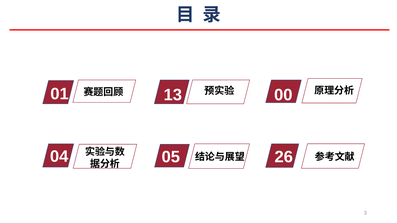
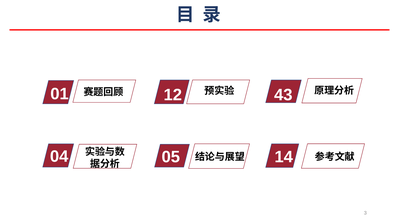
13: 13 -> 12 (173, 95)
00: 00 -> 43 (283, 95)
26: 26 -> 14 (284, 157)
